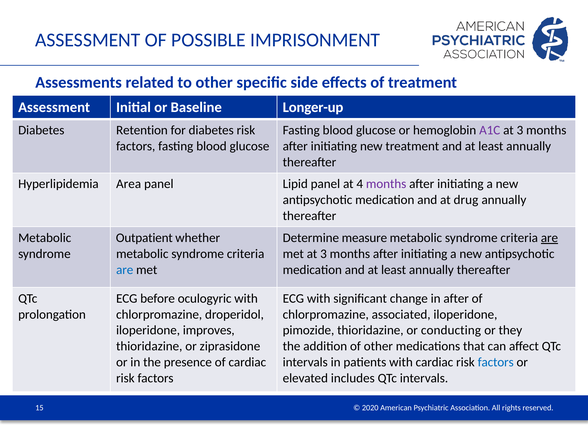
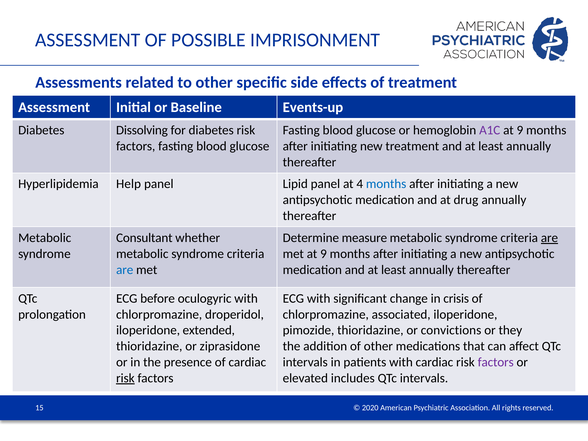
Longer-up: Longer-up -> Events-up (313, 107)
Retention: Retention -> Dissolving (142, 130)
3: 3 -> 9 (520, 130)
Area: Area -> Help (129, 184)
months colour: purple -> blue (386, 184)
Outpatient: Outpatient -> Consultant (144, 238)
met at 3: 3 -> 9 (324, 254)
in after: after -> crisis (456, 298)
improves: improves -> extended (209, 330)
conducting: conducting -> convictions (451, 330)
factors colour: blue -> purple (496, 362)
risk underline: none -> present (125, 378)
